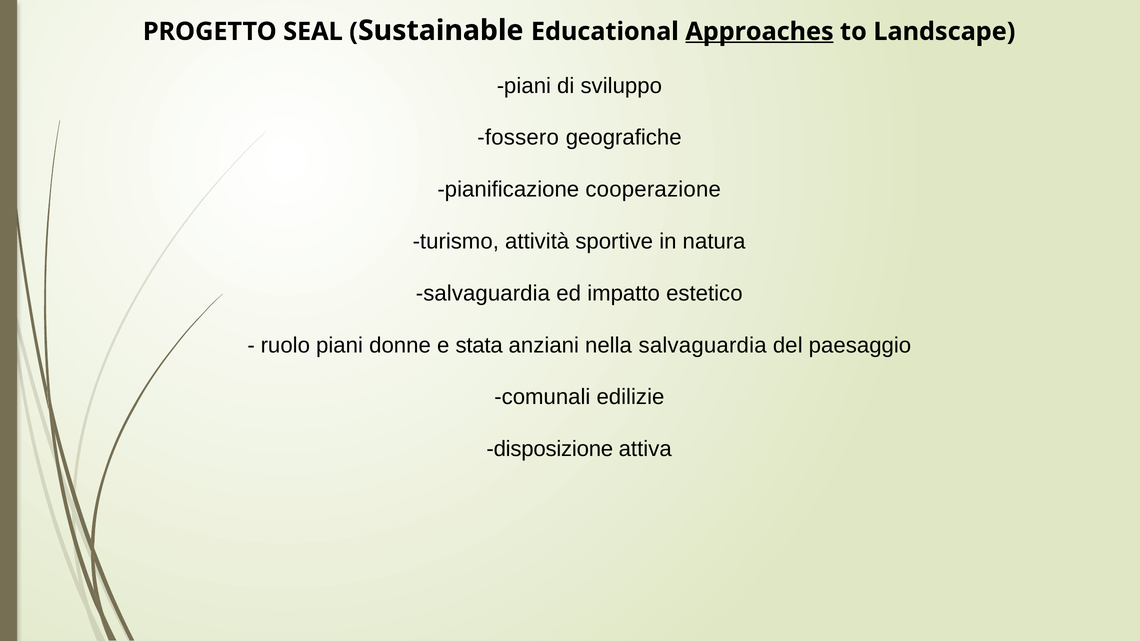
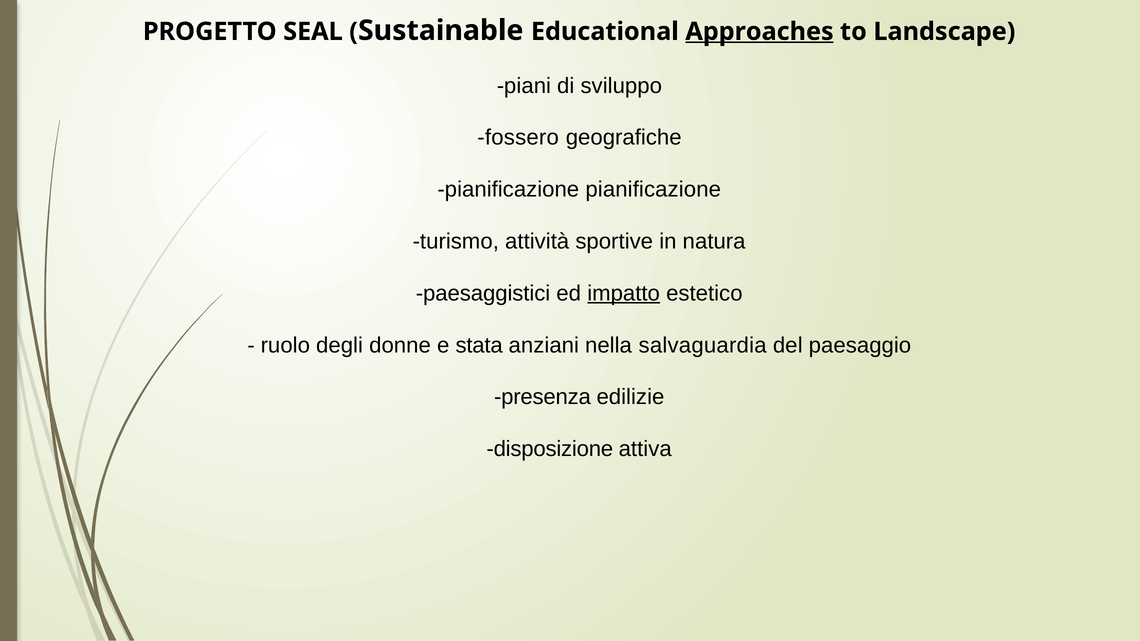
pianificazione cooperazione: cooperazione -> pianificazione (653, 190)
salvaguardia: salvaguardia -> paesaggistici (483, 293)
impatto underline: none -> present (624, 293)
ruolo piani: piani -> degli (340, 345)
comunali: comunali -> presenza (542, 397)
